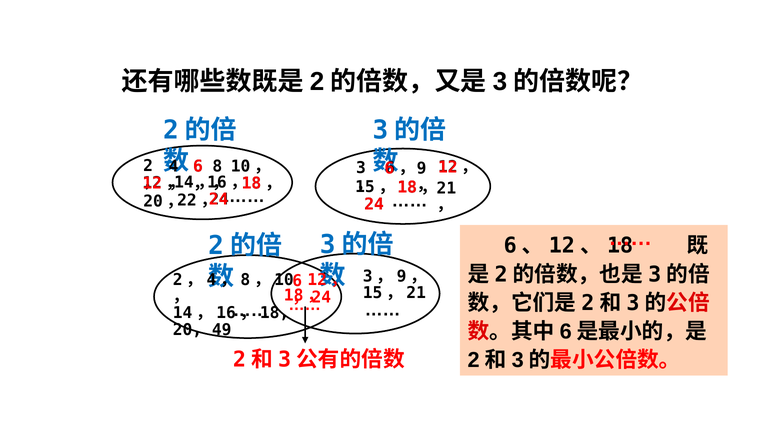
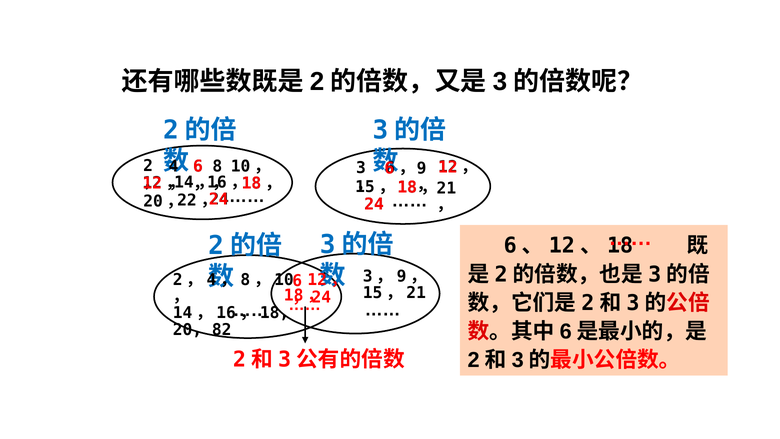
49: 49 -> 82 (222, 330)
